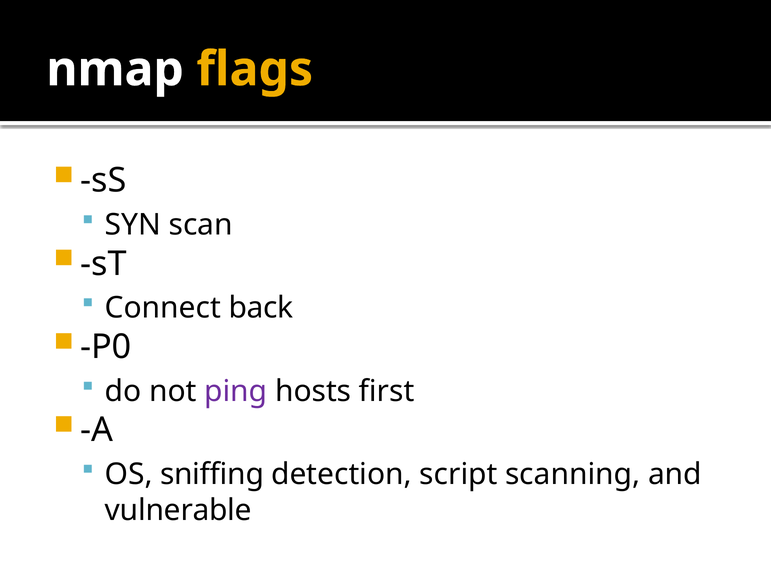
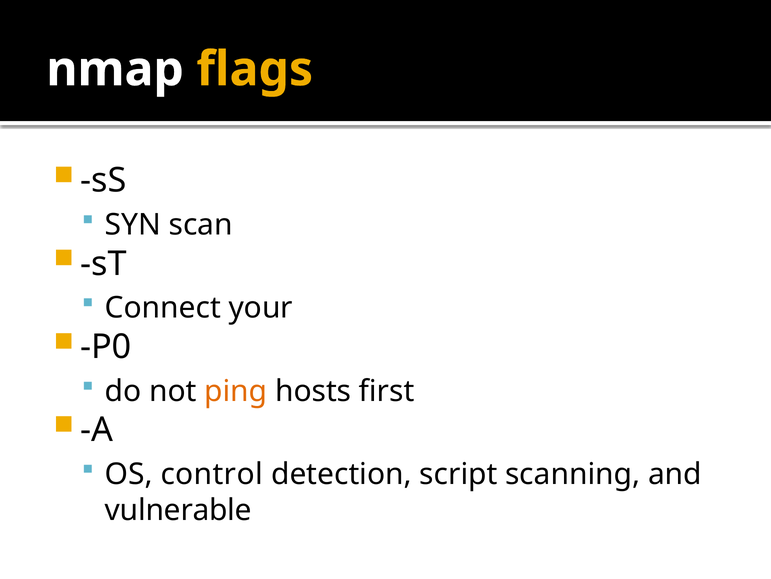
back: back -> your (261, 308)
ping colour: purple -> orange (236, 391)
sniffing: sniffing -> control (212, 474)
